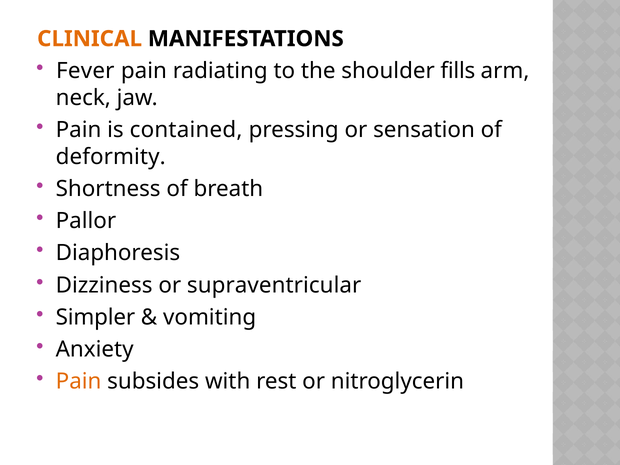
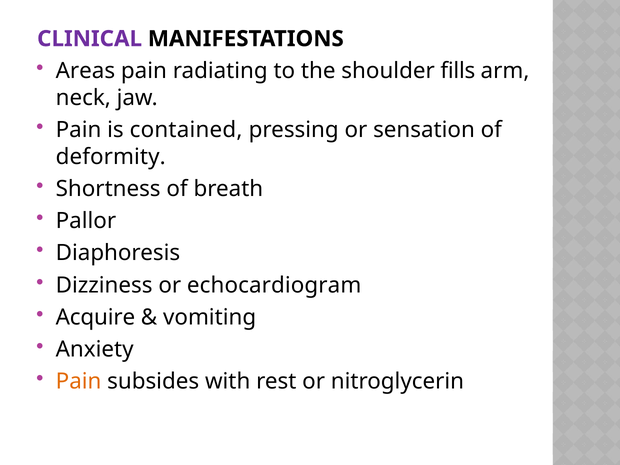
CLINICAL colour: orange -> purple (90, 39)
Fever: Fever -> Areas (85, 71)
supraventricular: supraventricular -> echocardiogram (274, 285)
Simpler: Simpler -> Acquire (95, 317)
